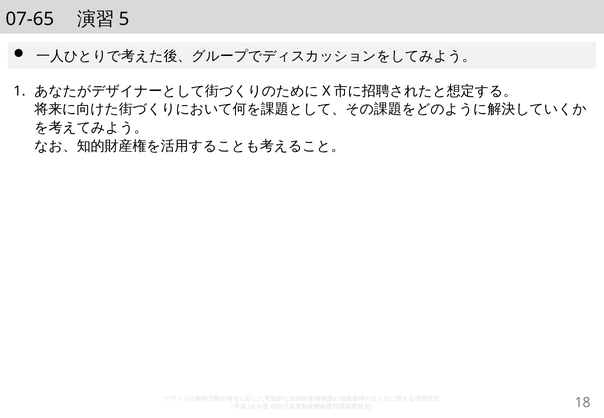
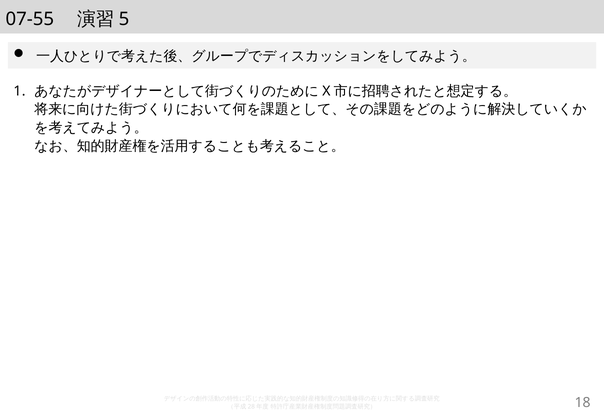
07-65: 07-65 -> 07-55 (30, 19)
